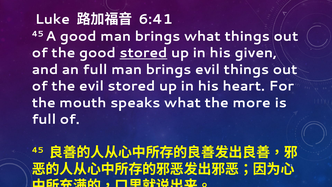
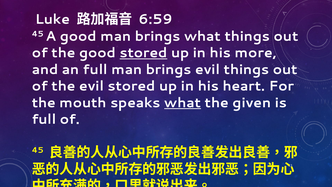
6:41: 6:41 -> 6:59 (156, 19)
given: given -> more (256, 53)
what underline: none -> present (183, 103)
more: more -> given (252, 103)
